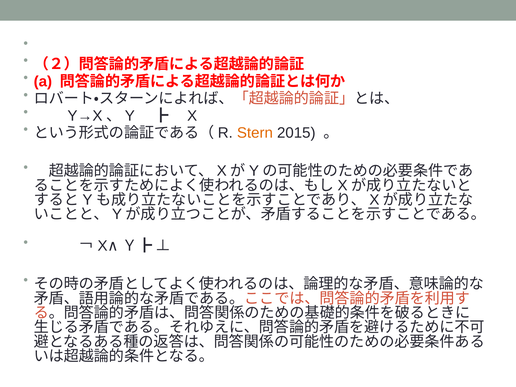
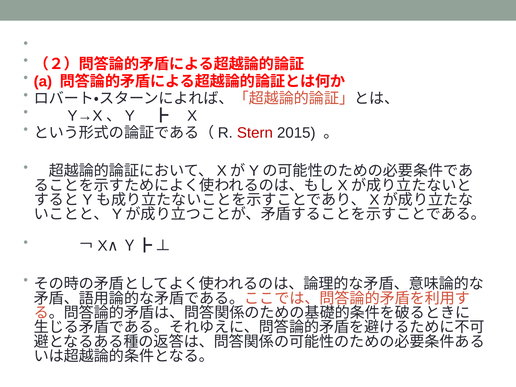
Stern colour: orange -> red (255, 133)
